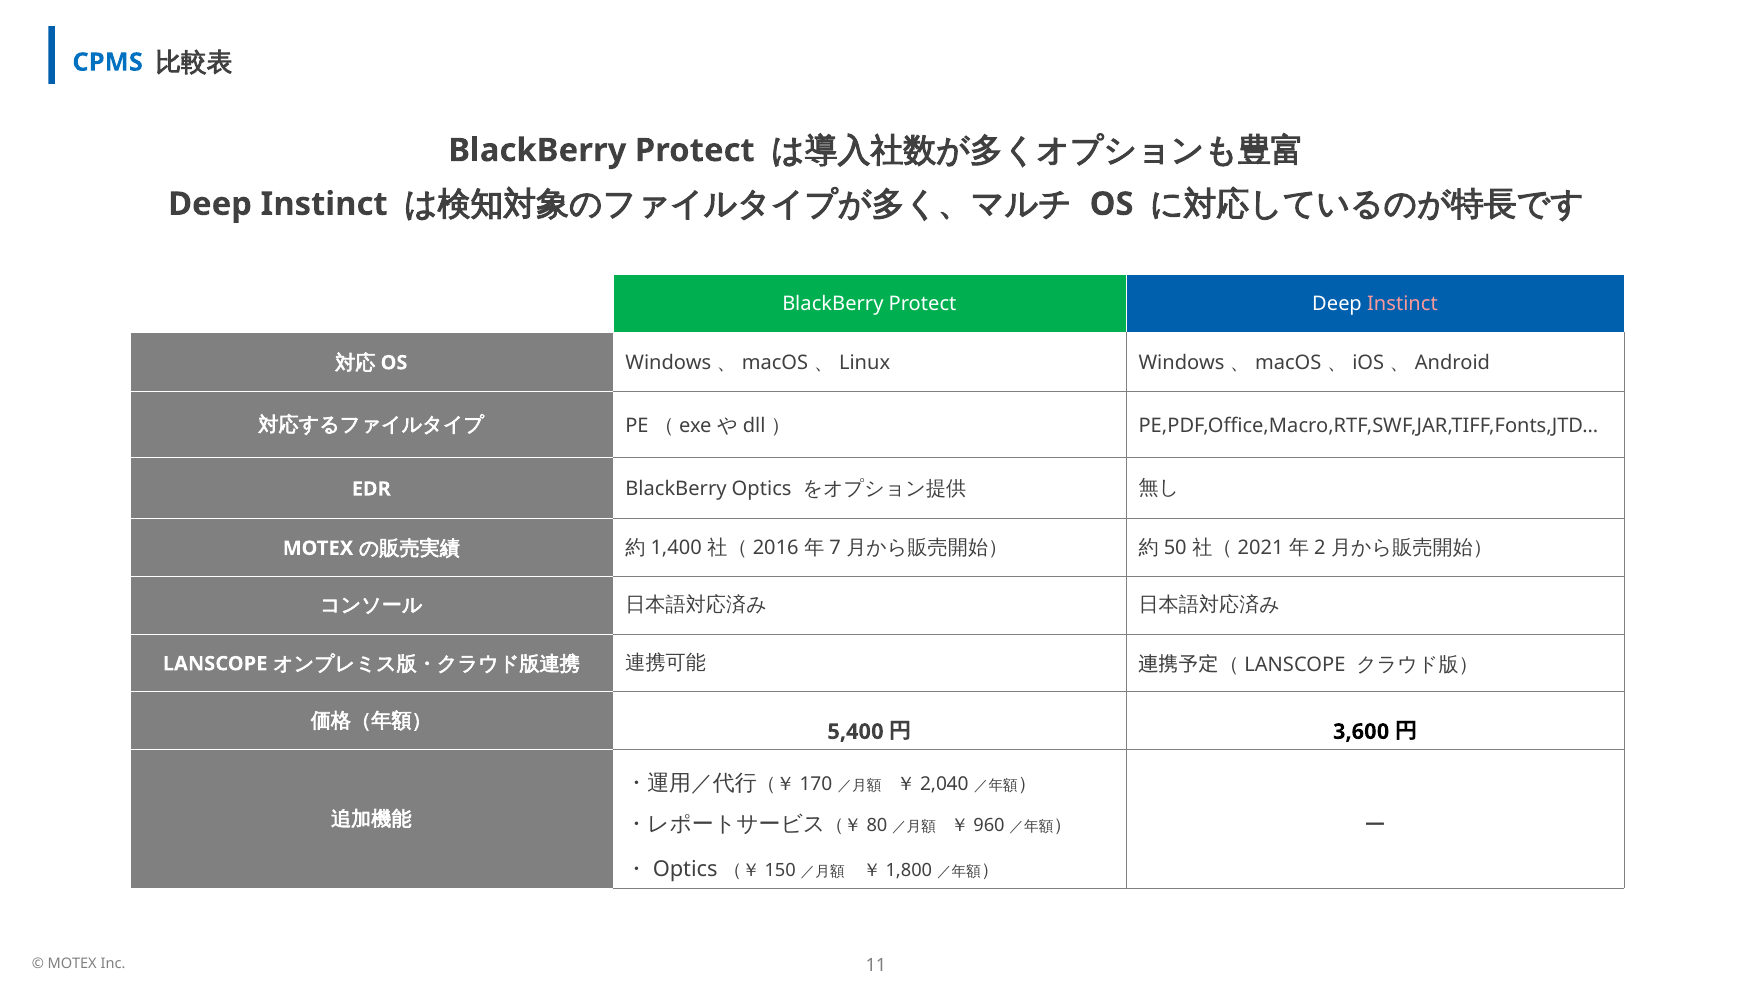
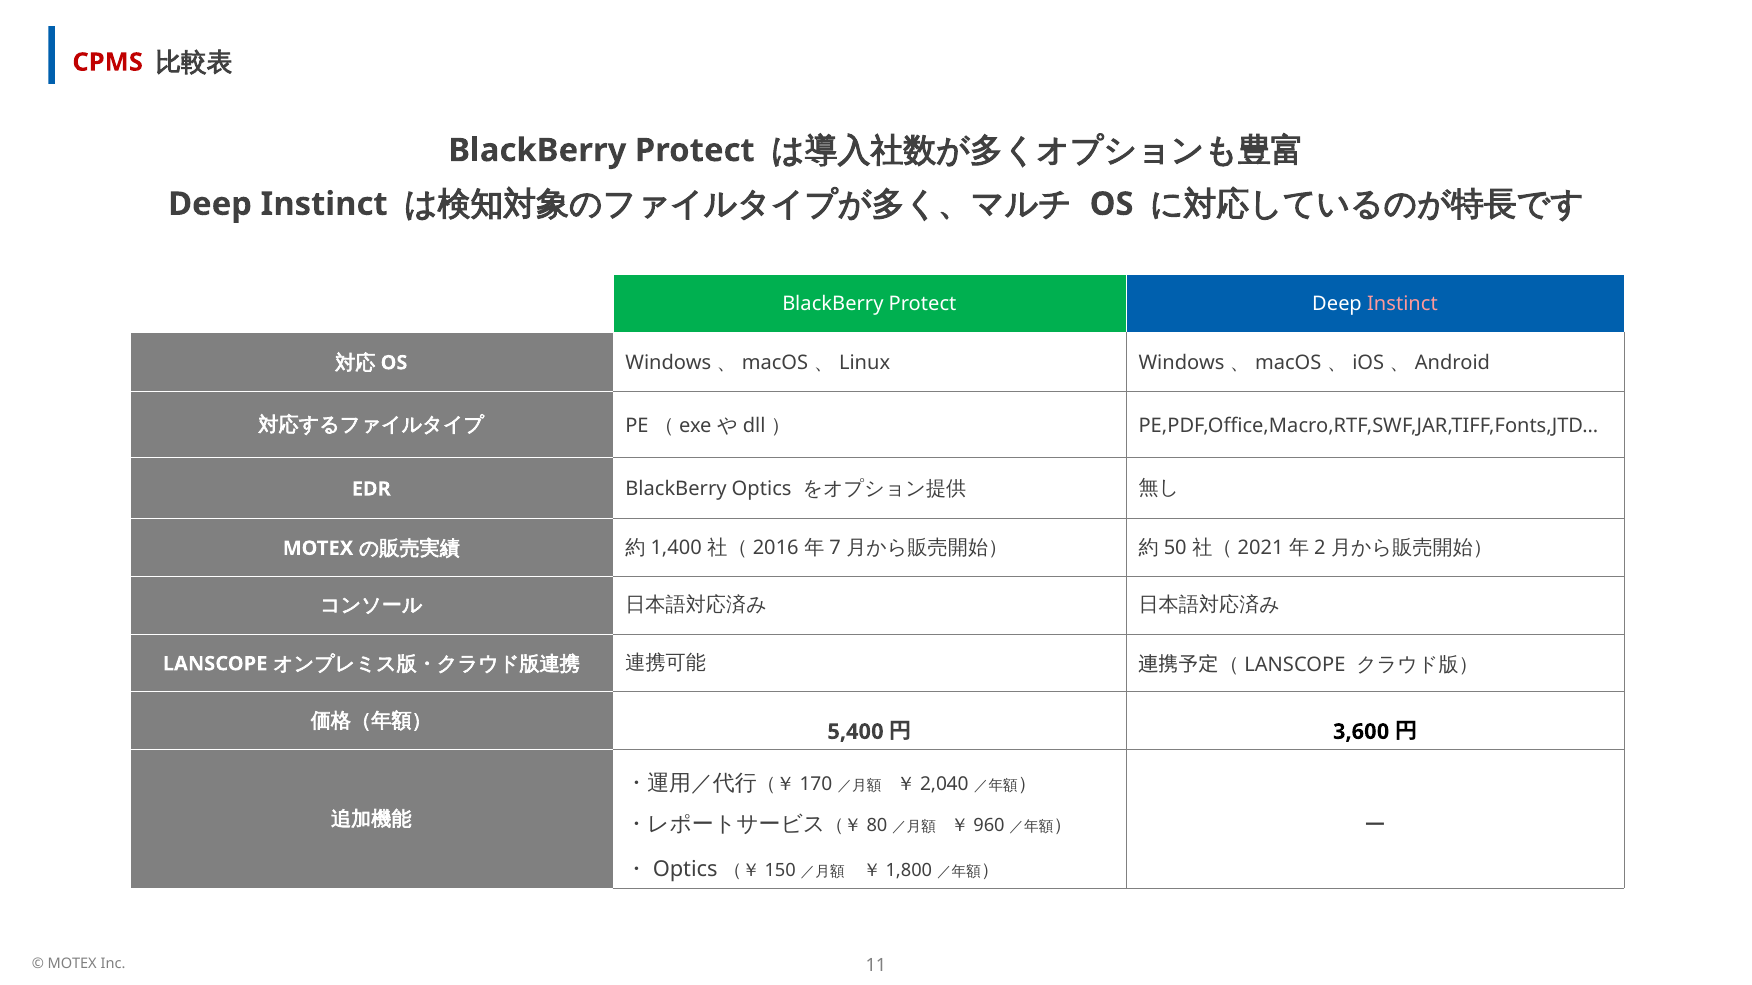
CPMS colour: blue -> red (108, 62)
